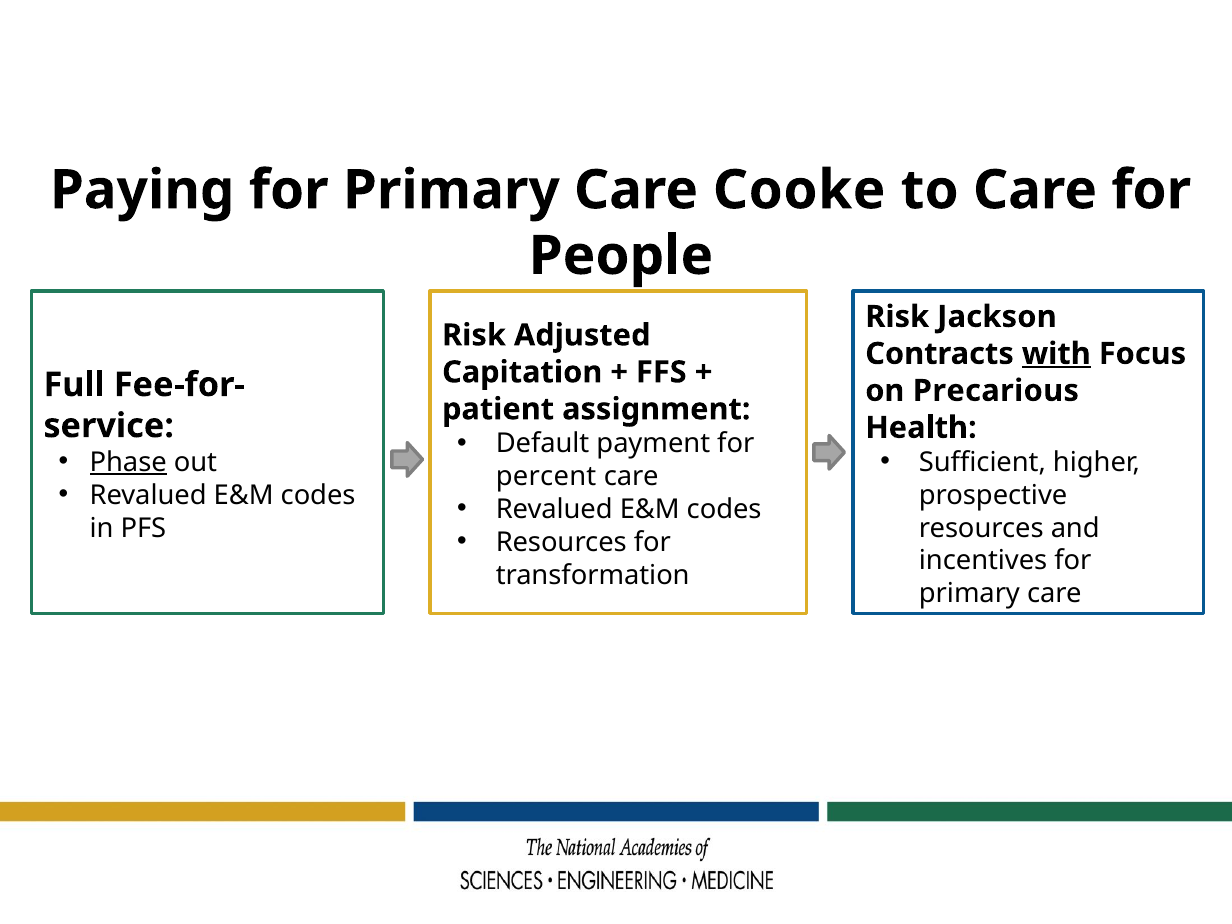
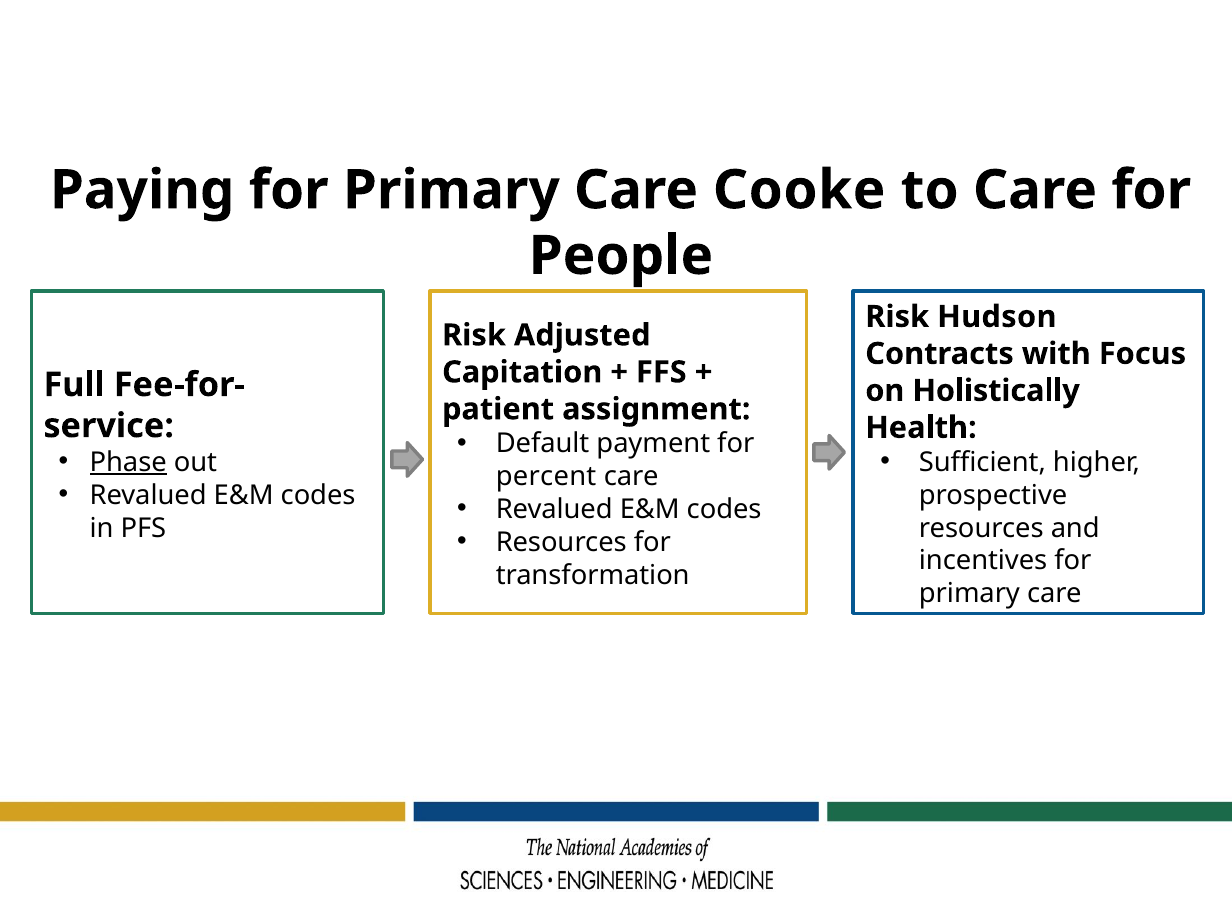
Jackson: Jackson -> Hudson (997, 317)
with underline: present -> none (1056, 354)
Precarious: Precarious -> Holistically (996, 391)
